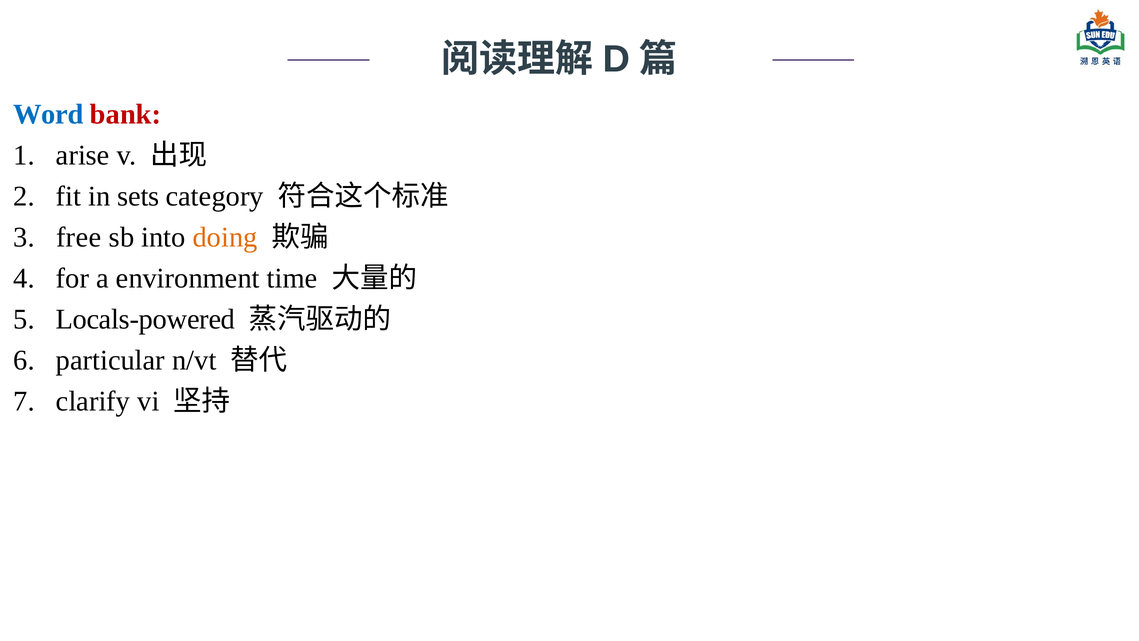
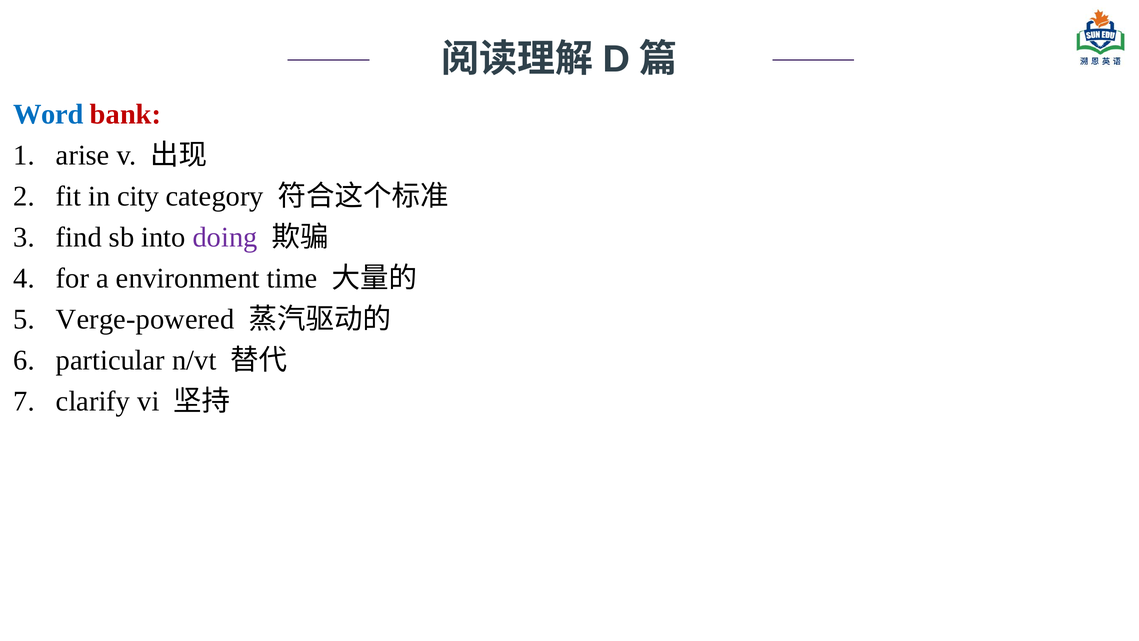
sets: sets -> city (138, 196)
free: free -> find (79, 237)
doing colour: orange -> purple (225, 237)
Locals-powered: Locals-powered -> Verge-powered (145, 319)
